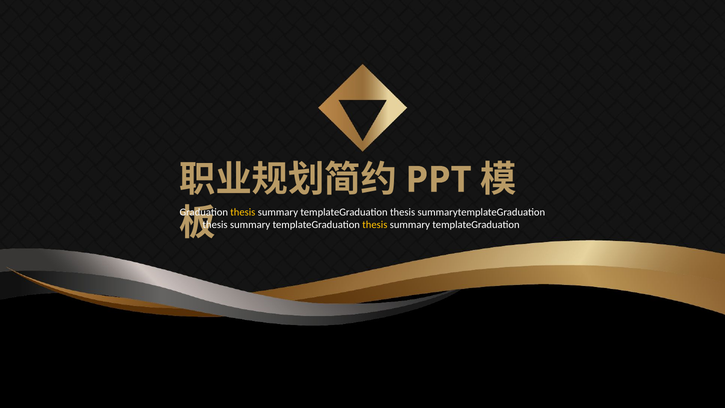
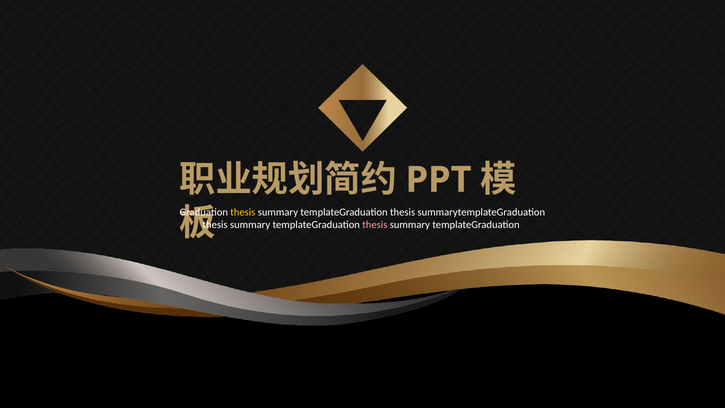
thesis colour: yellow -> pink (375, 225)
